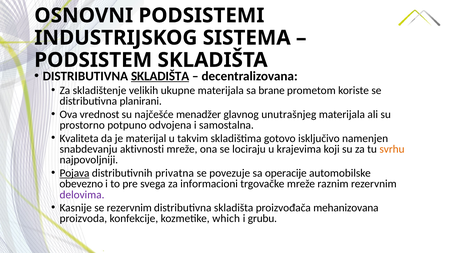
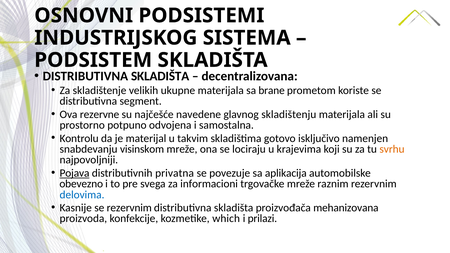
SKLADIŠTA underline: present -> none (160, 76)
planirani: planirani -> segment (141, 101)
vrednost: vrednost -> rezervne (100, 114)
menadžer: menadžer -> navedene (199, 114)
unutrašnjeg: unutrašnjeg -> skladištenju (289, 114)
Kvaliteta: Kvaliteta -> Kontrolu (79, 138)
aktivnosti: aktivnosti -> visinskom (142, 149)
operacije: operacije -> aplikacija (286, 173)
delovima colour: purple -> blue (82, 195)
grubu: grubu -> prilazi (262, 219)
